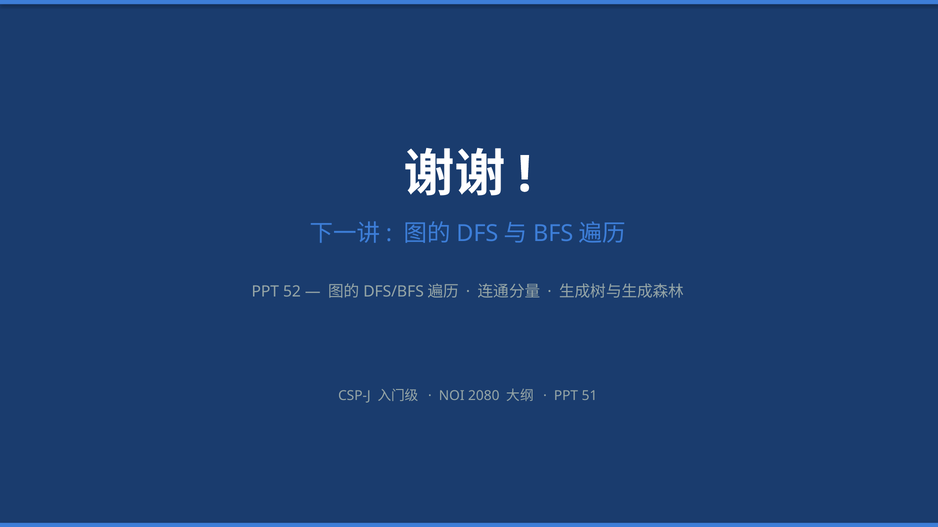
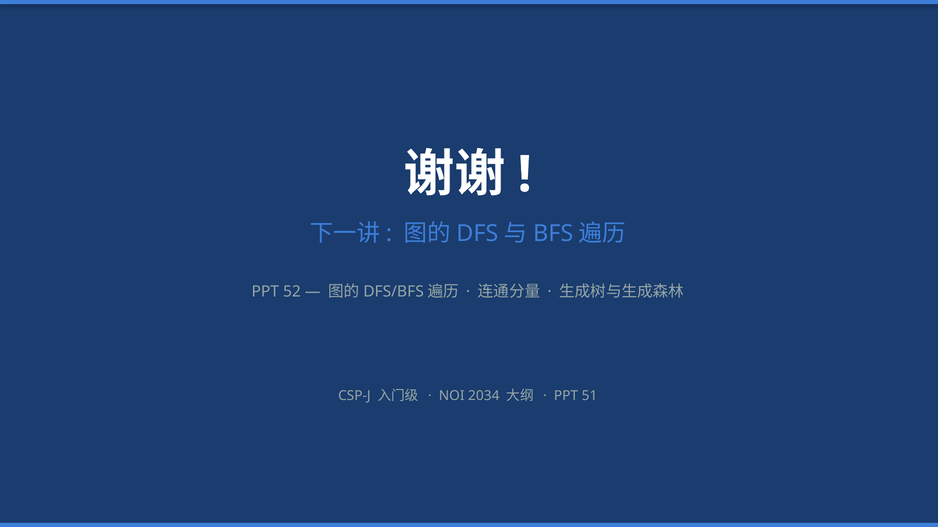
2080: 2080 -> 2034 (484, 396)
